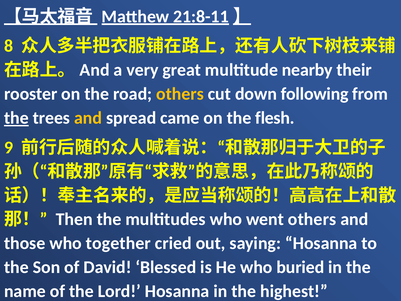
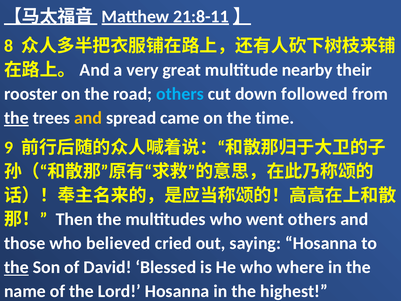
others colour: yellow -> light blue (180, 94)
following: following -> followed (314, 94)
flesh: flesh -> time (275, 118)
together: together -> believed (118, 243)
the underline: none -> present (16, 267)
buried: buried -> where (300, 267)
